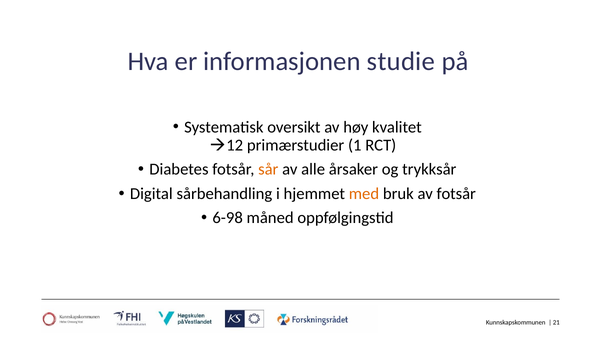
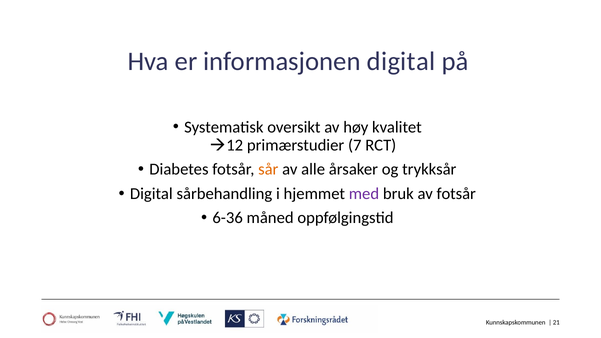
informasjonen studie: studie -> digital (401, 61)
1: 1 -> 7 (355, 145)
med colour: orange -> purple (364, 194)
6-98: 6-98 -> 6-36 (228, 218)
